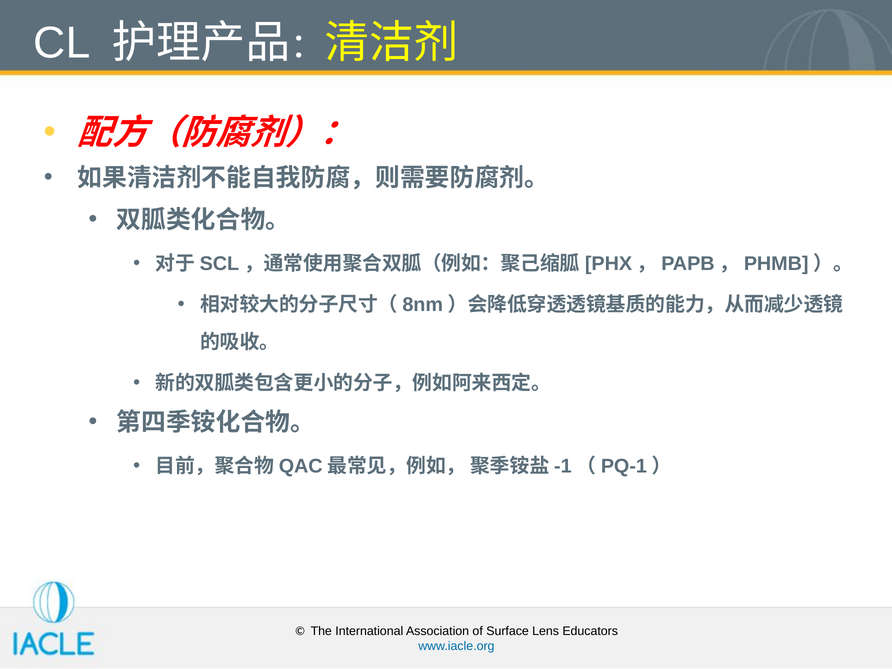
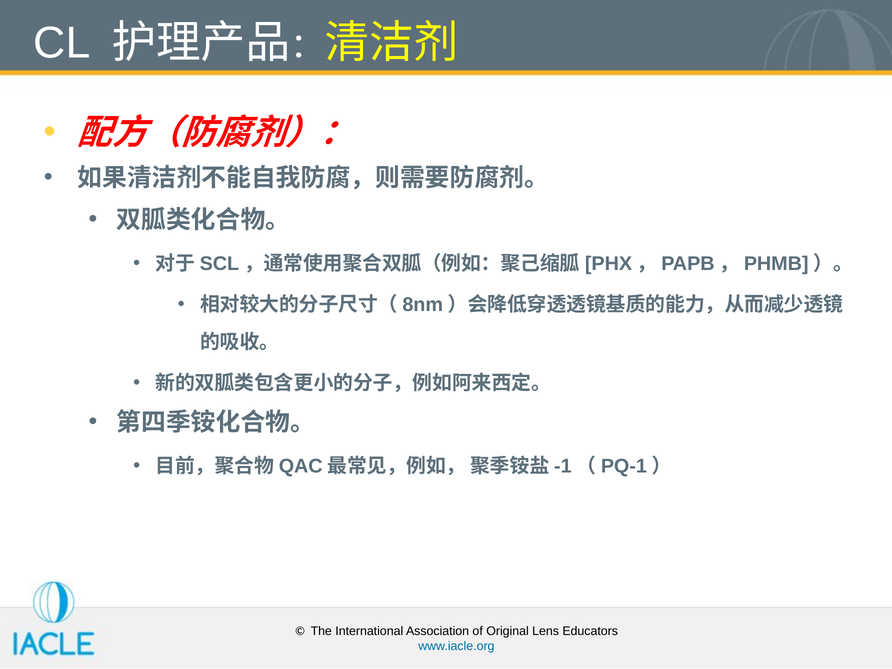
Surface: Surface -> Original (508, 631)
